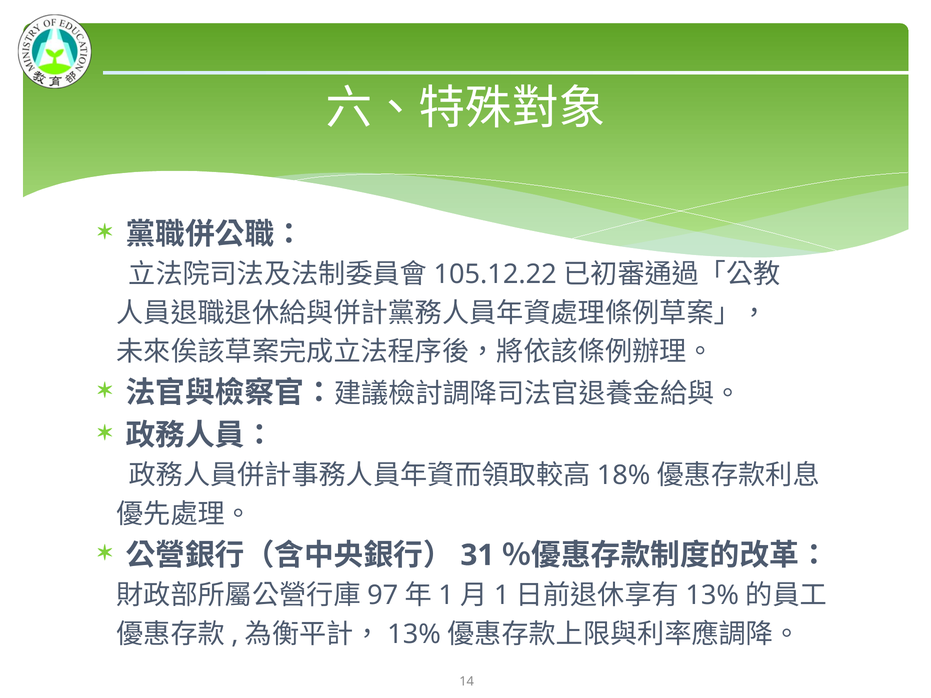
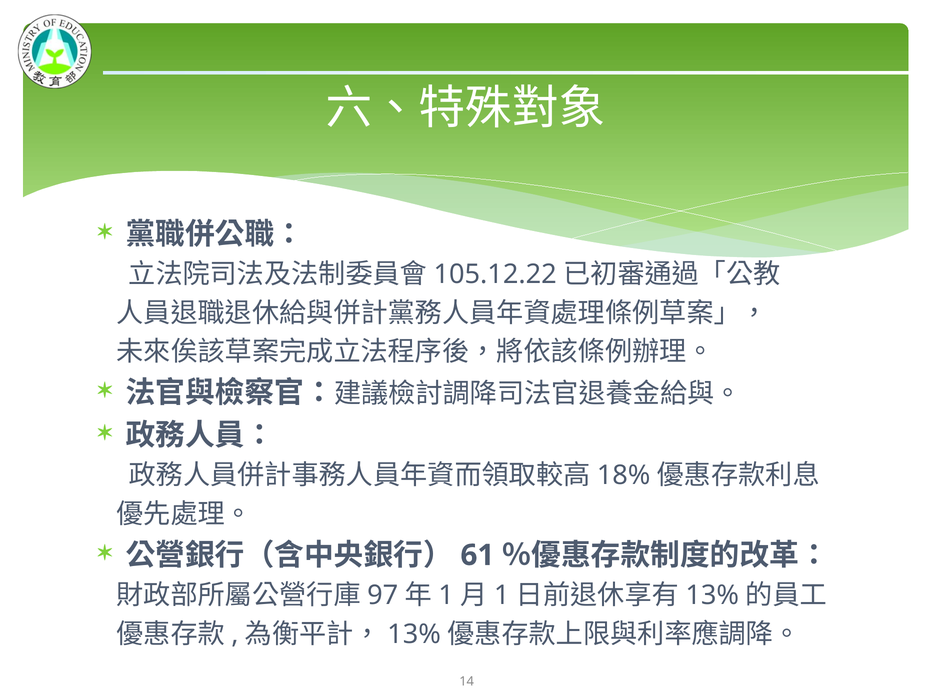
31: 31 -> 61 (477, 555)
